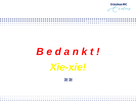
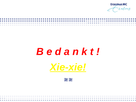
Xie-xie underline: none -> present (68, 67)
